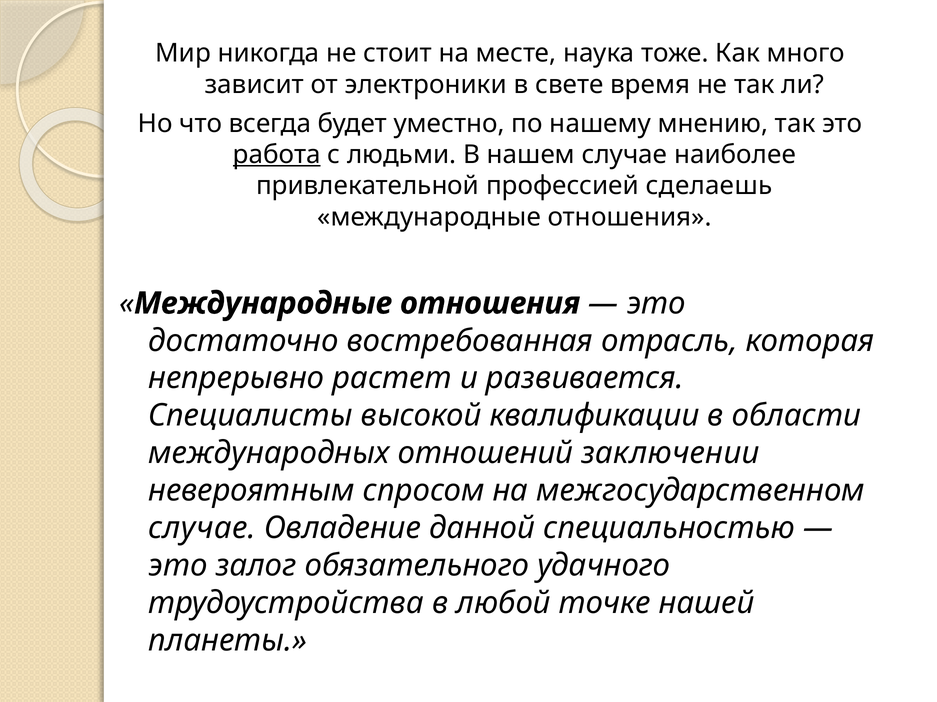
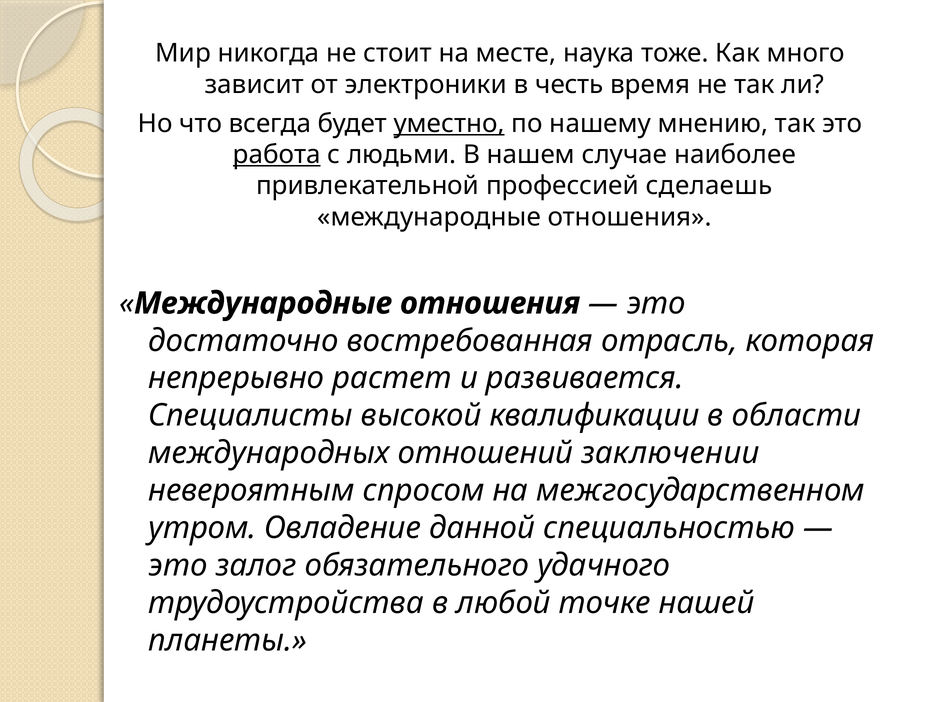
свете: свете -> честь (569, 85)
уместно underline: none -> present (449, 124)
случае: случае -> утром (202, 529)
